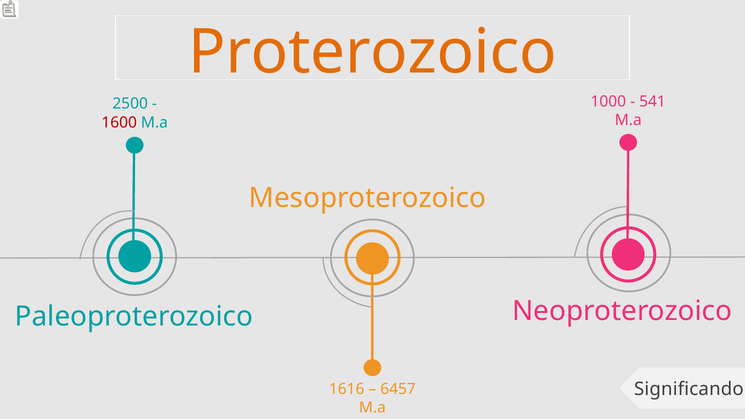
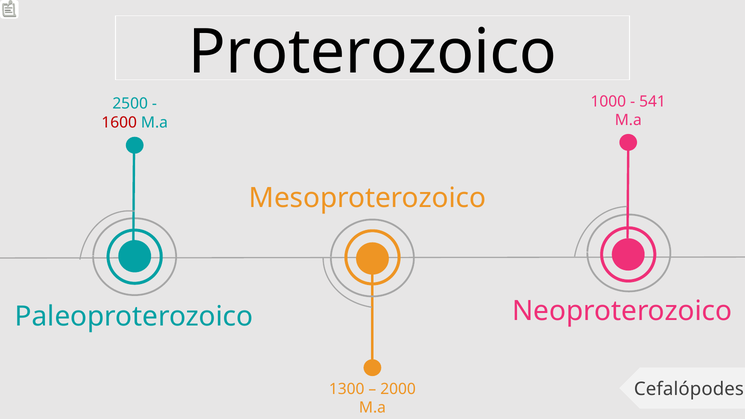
Proterozoico colour: orange -> black (372, 52)
Significando: Significando -> Cefalópodes (689, 389)
1616: 1616 -> 1300 (347, 389)
6457: 6457 -> 2000 (398, 389)
